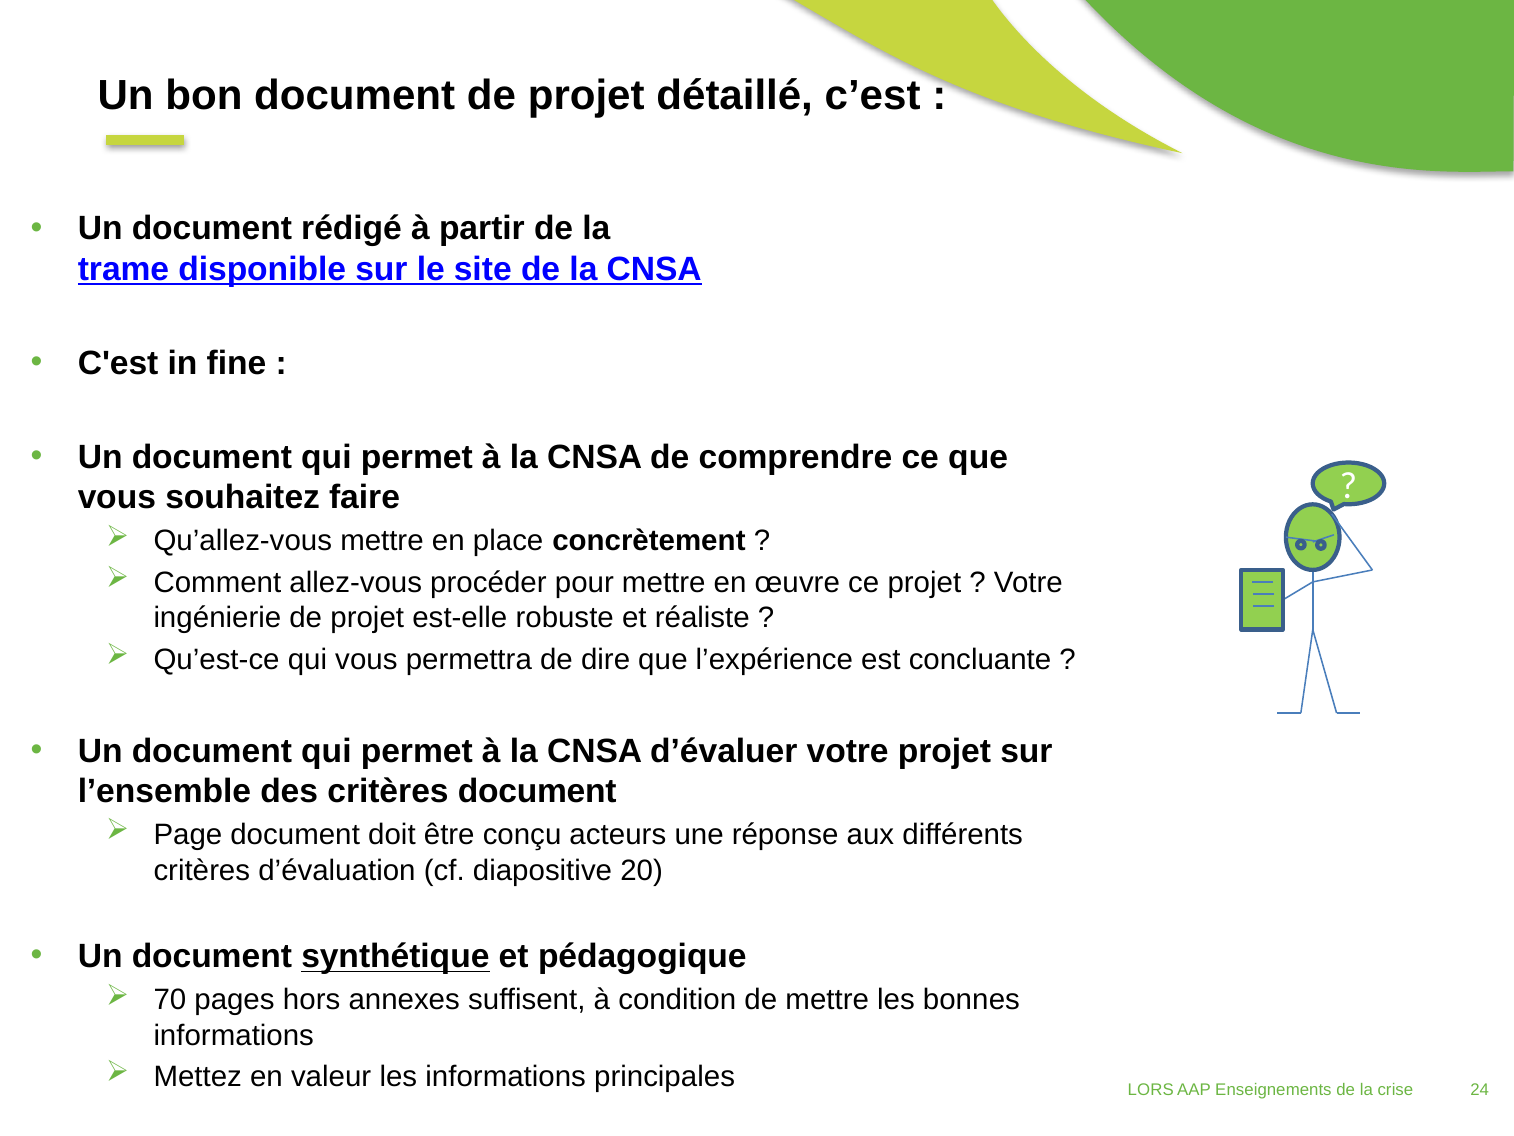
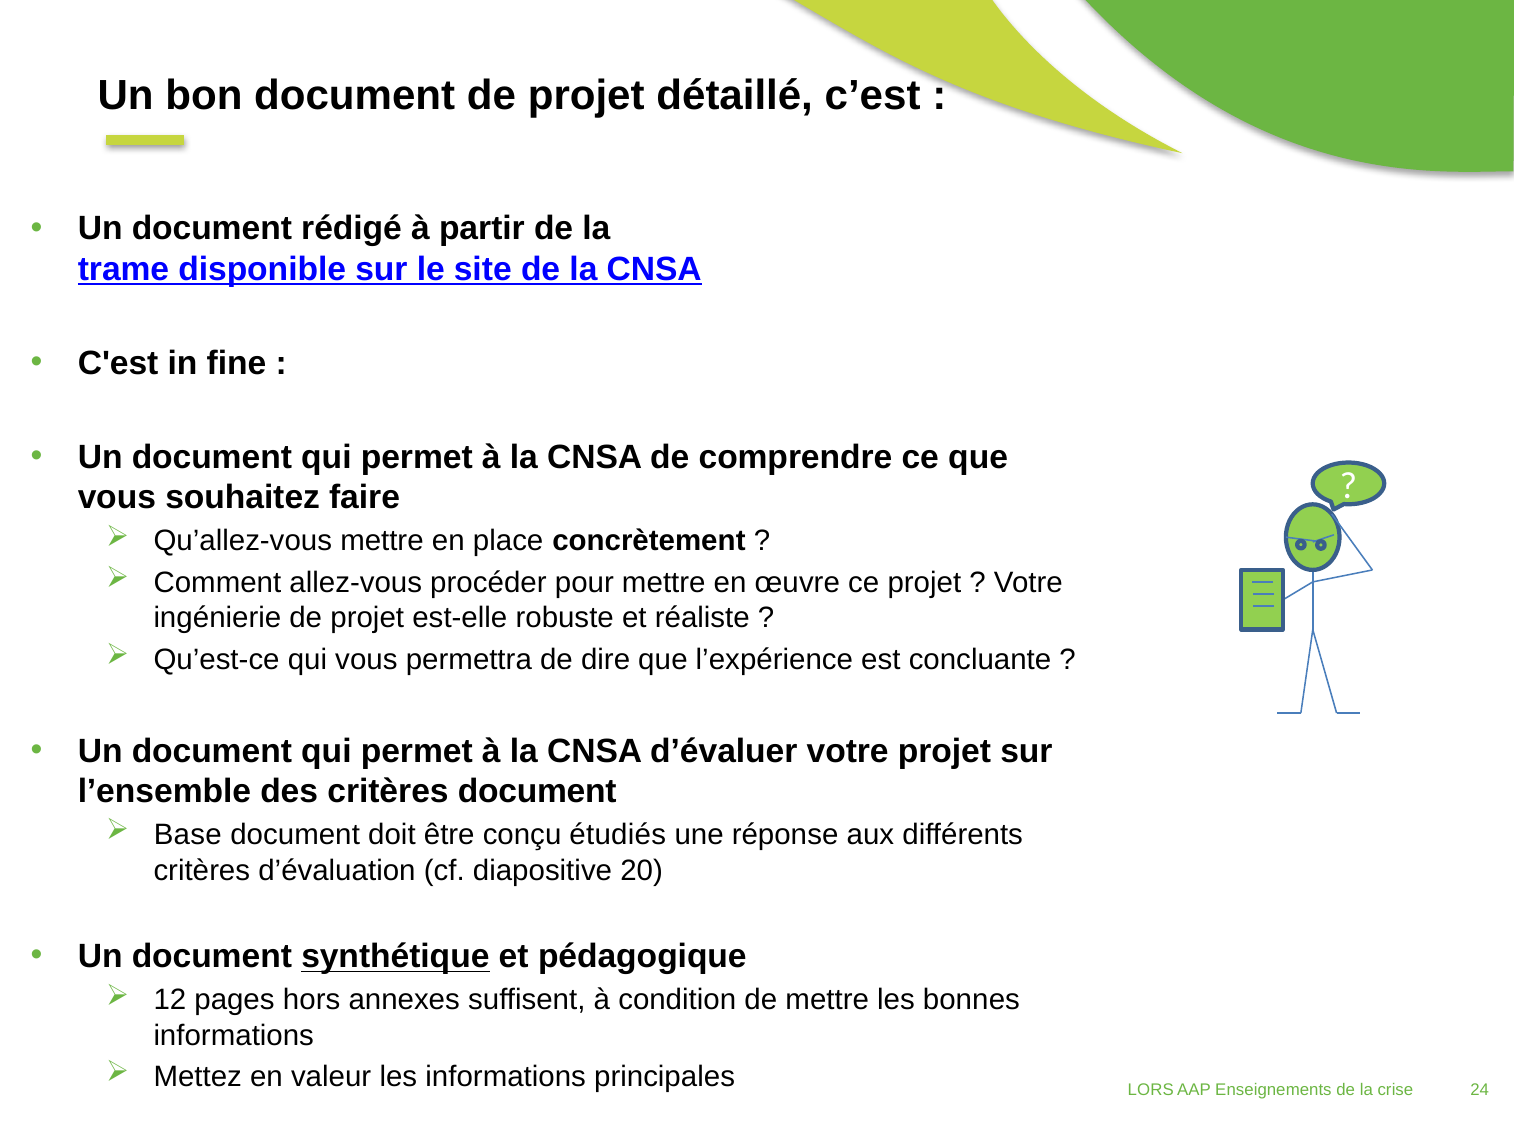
Page: Page -> Base (188, 835)
acteurs: acteurs -> étudiés (618, 835)
70: 70 -> 12 (170, 1000)
